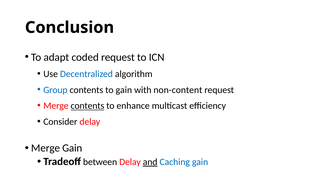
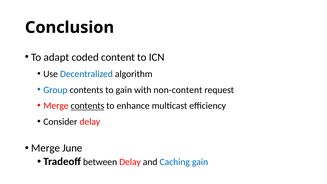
coded request: request -> content (118, 57)
Merge Gain: Gain -> June (72, 148)
and underline: present -> none (150, 162)
